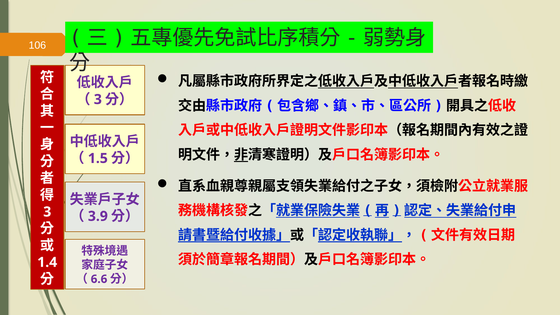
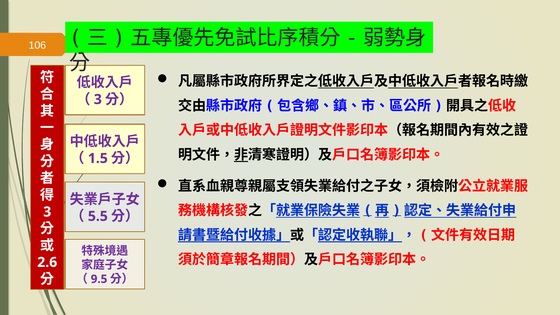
3.9: 3.9 -> 5.5 (98, 216)
1.4: 1.4 -> 2.6 (47, 262)
6.6: 6.6 -> 9.5 (99, 279)
